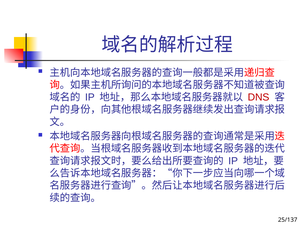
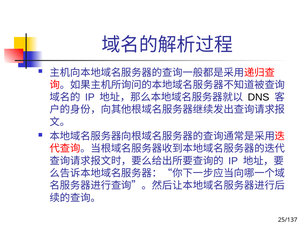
DNS colour: red -> black (258, 97)
